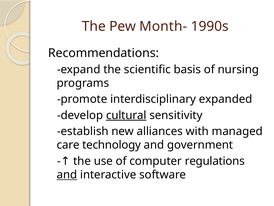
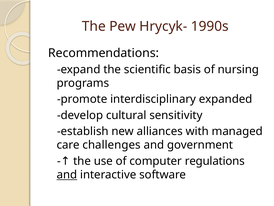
Month-: Month- -> Hrycyk- (163, 26)
cultural underline: present -> none (126, 115)
technology: technology -> challenges (112, 145)
